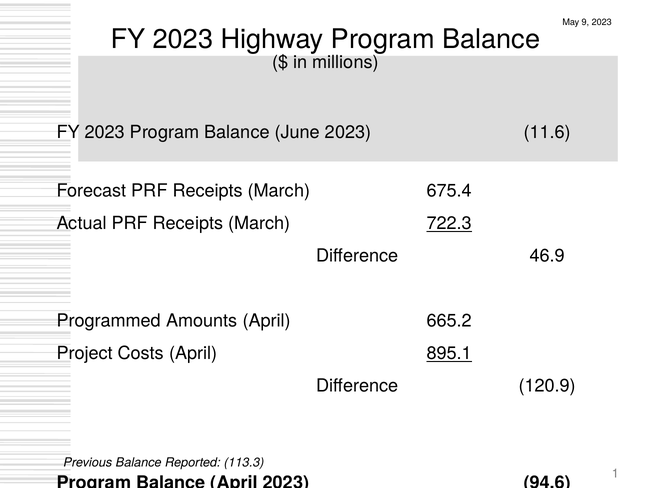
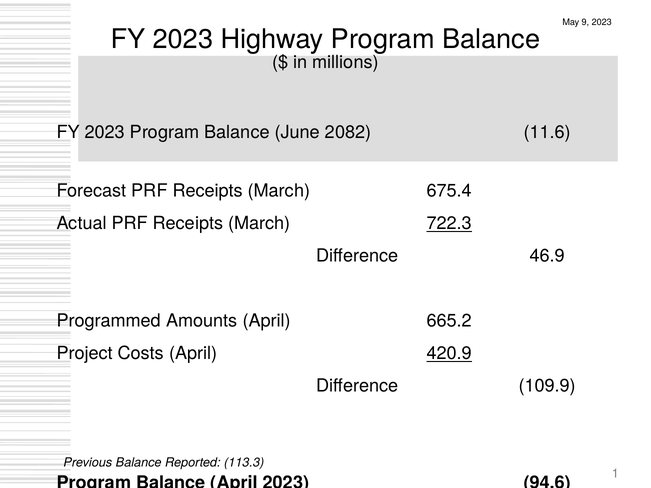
June 2023: 2023 -> 2082 (348, 133)
895.1: 895.1 -> 420.9 (449, 353)
120.9: 120.9 -> 109.9 (547, 386)
